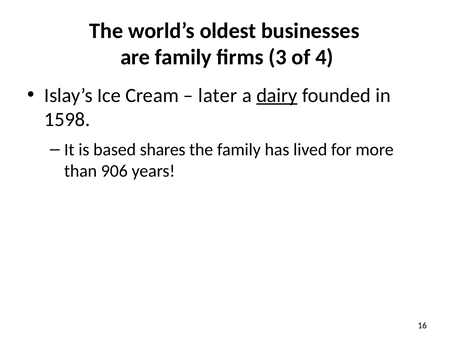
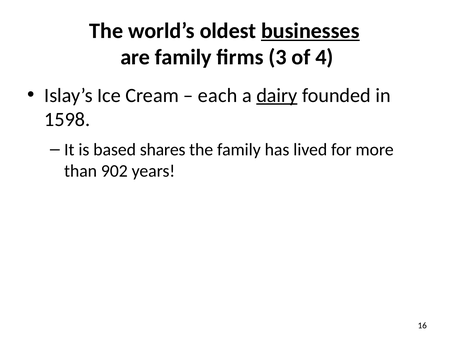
businesses underline: none -> present (310, 31)
later: later -> each (218, 95)
906: 906 -> 902 (114, 171)
